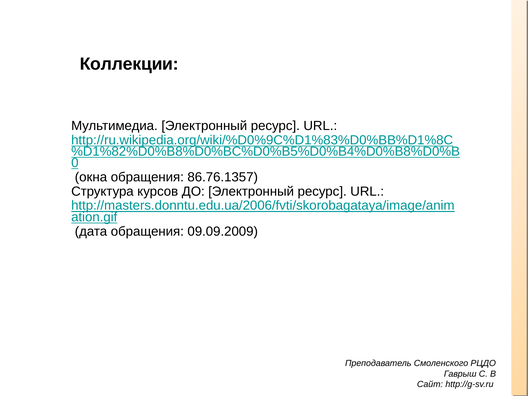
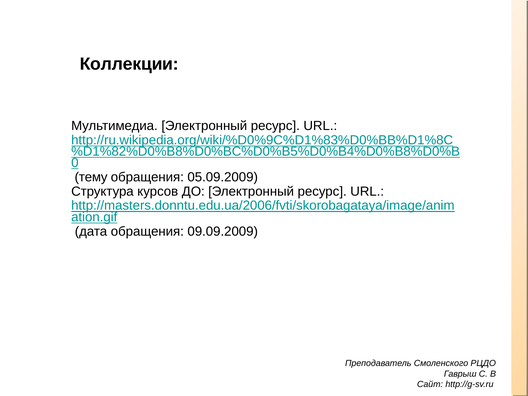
окна: окна -> тему (91, 177)
86.76.1357: 86.76.1357 -> 05.09.2009 (223, 177)
